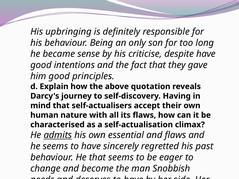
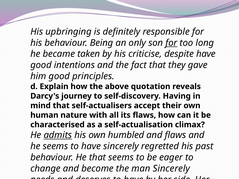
for underline: none -> present (171, 43)
sense: sense -> taken (89, 54)
own essential: essential -> humbled (126, 135)
man Snobbish: Snobbish -> Sincerely (171, 169)
